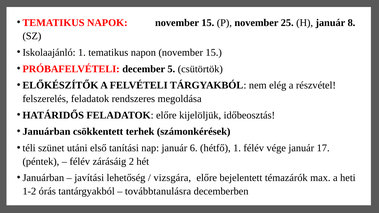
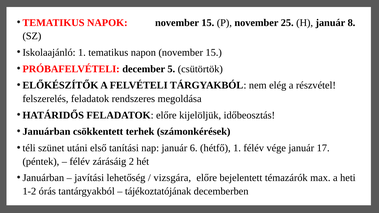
továbbtanulásra: továbbtanulásra -> tájékoztatójának (158, 191)
